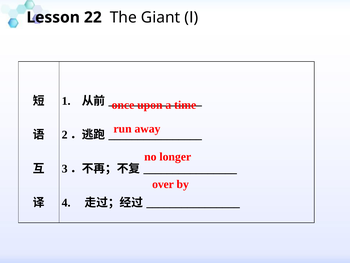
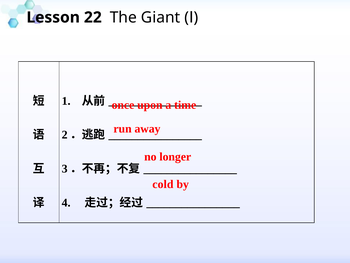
over: over -> cold (163, 184)
